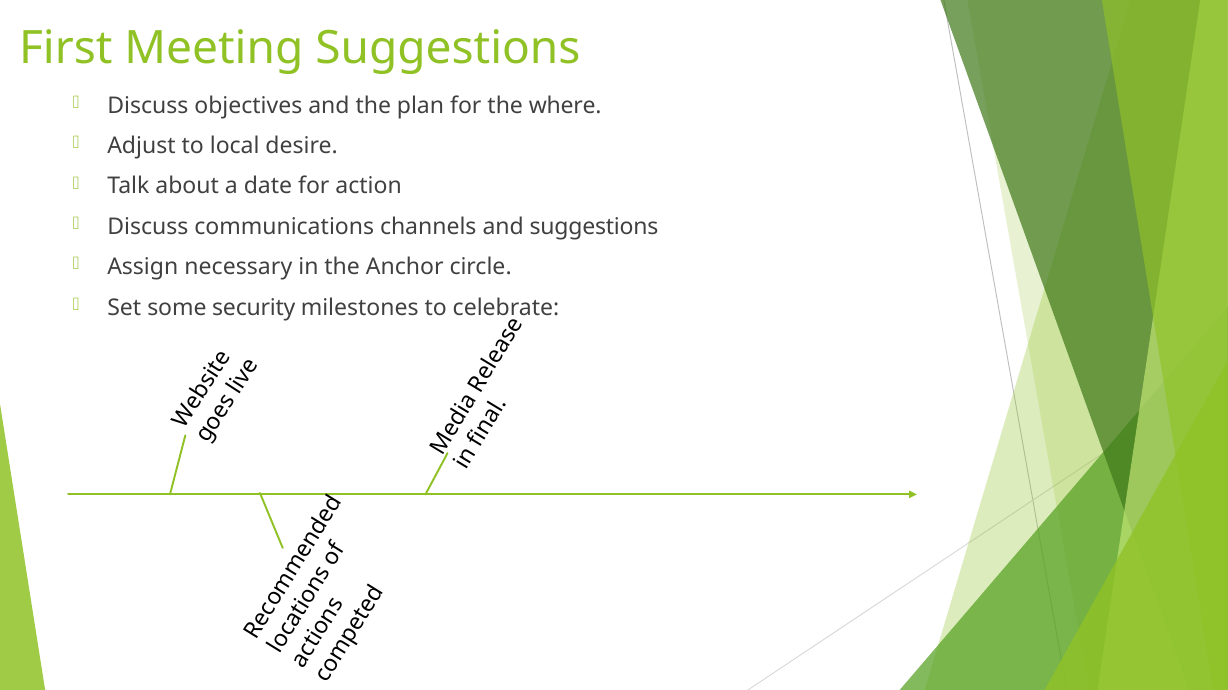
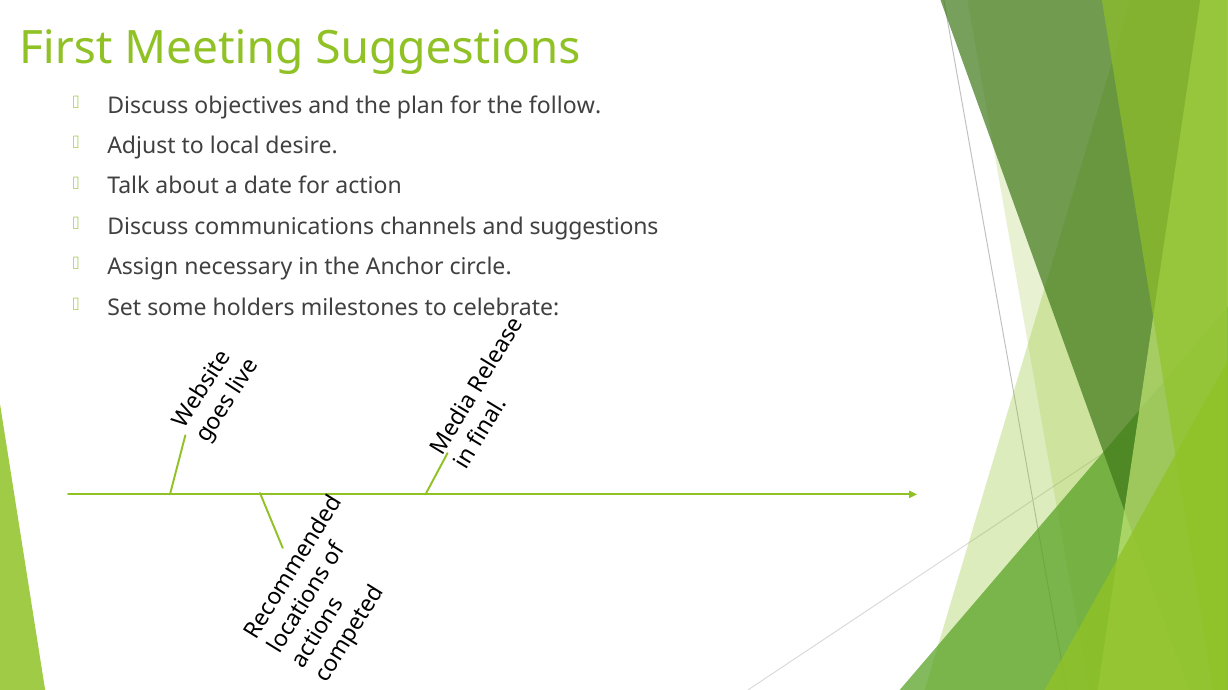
where: where -> follow (565, 106)
security: security -> holders (254, 308)
